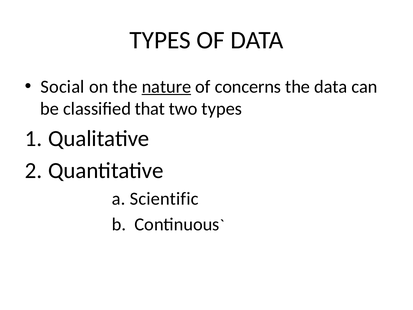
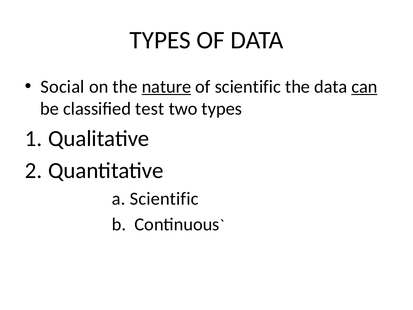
of concerns: concerns -> scientific (248, 87)
can underline: none -> present (365, 87)
that: that -> test (150, 109)
